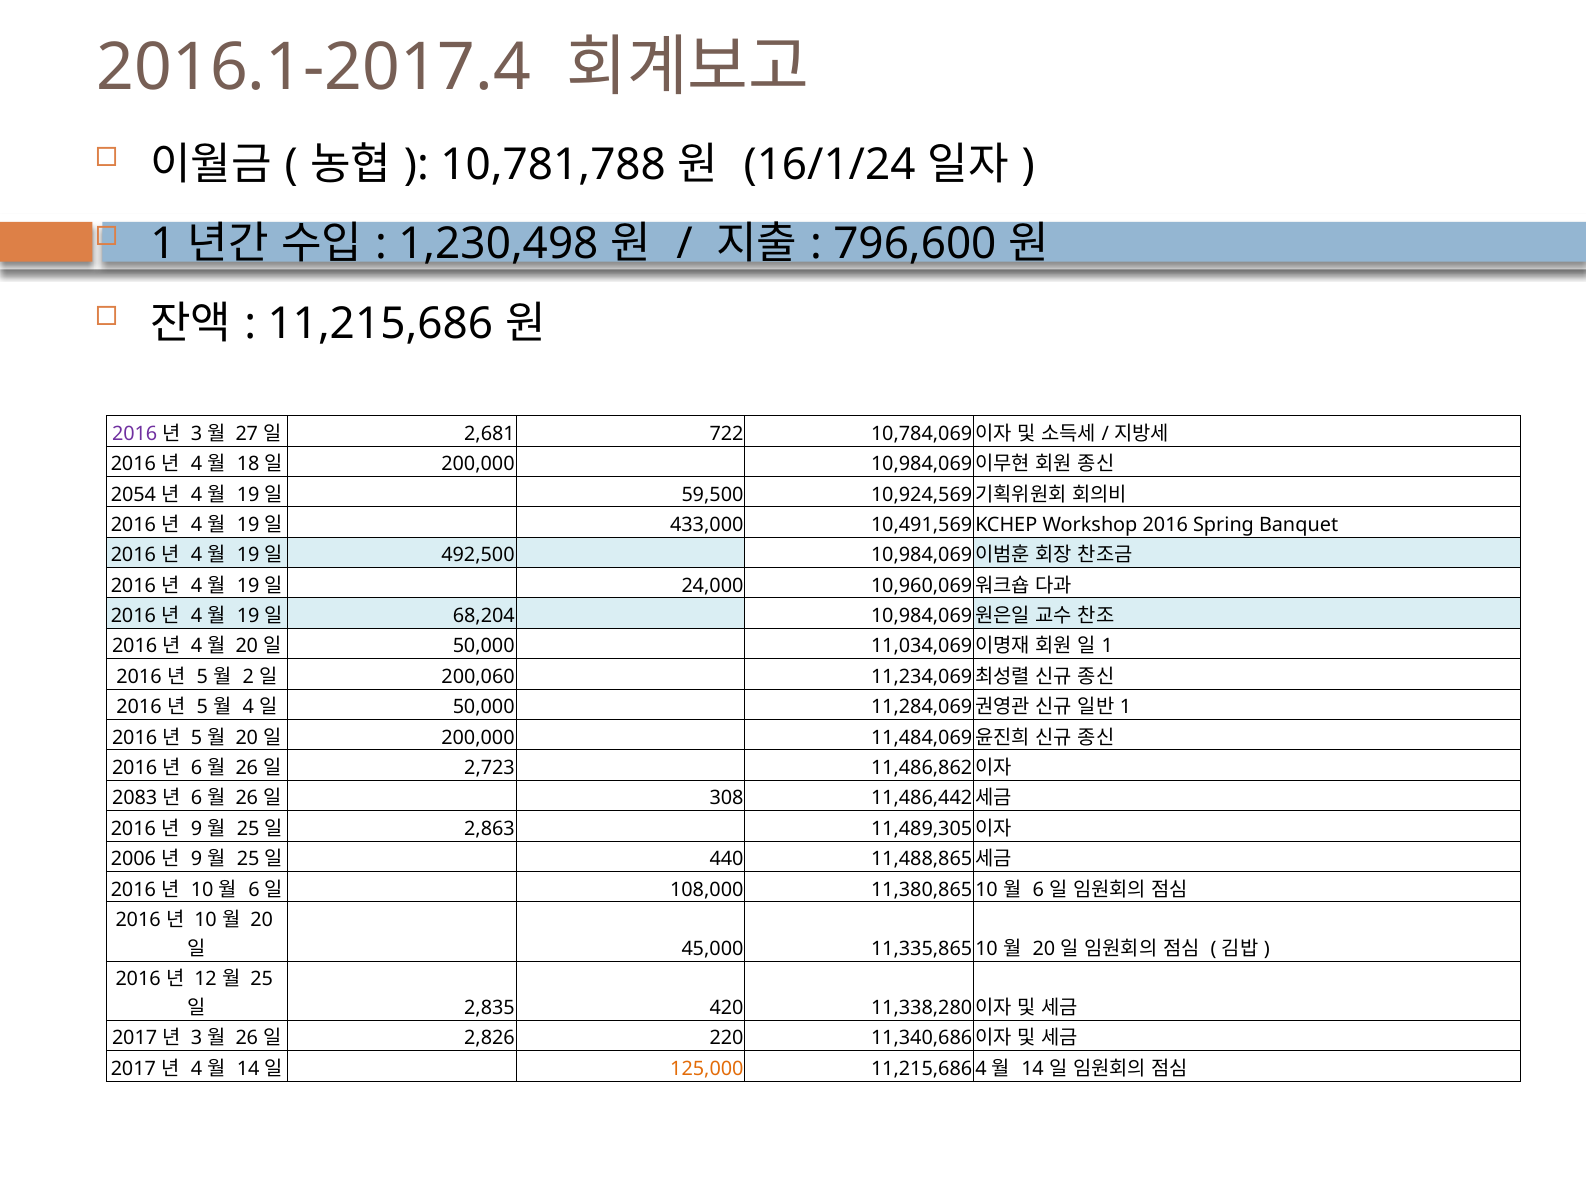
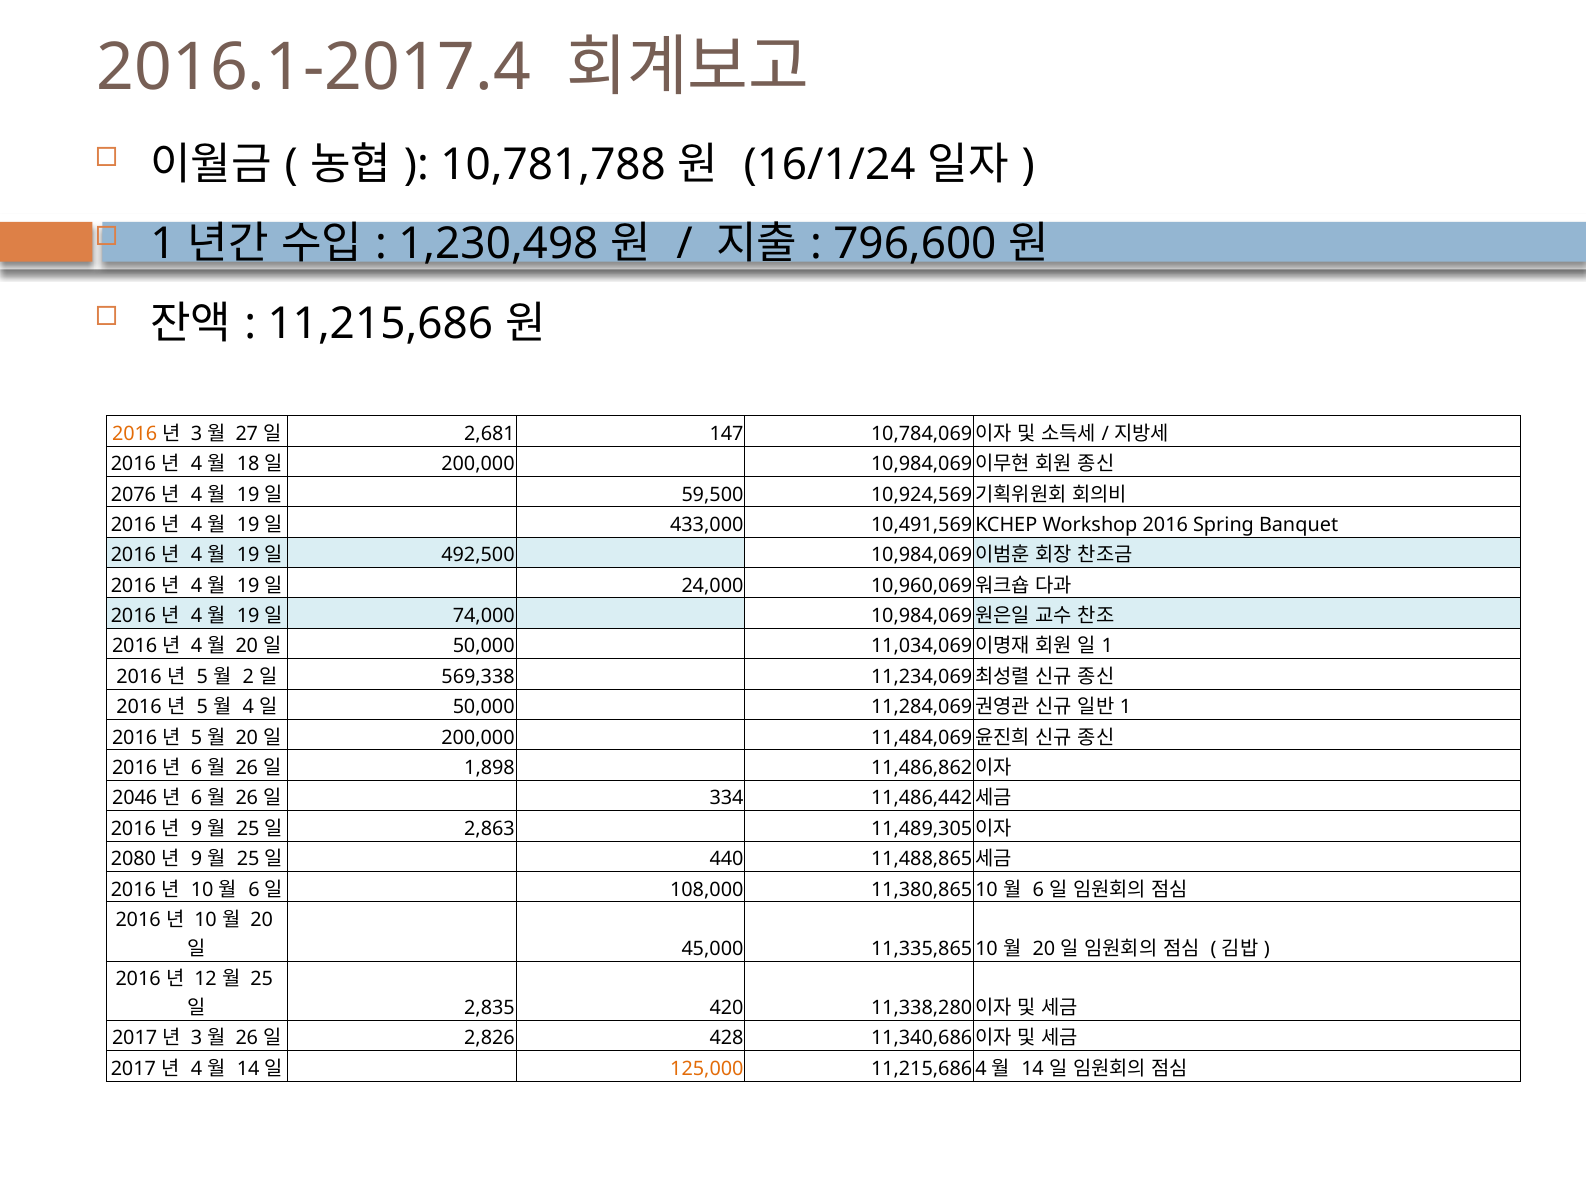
2016 colour: purple -> orange (135, 434)
722: 722 -> 147 (727, 434)
2054: 2054 -> 2076 (133, 495)
68,204: 68,204 -> 74,000 (484, 616)
200,060: 200,060 -> 569,338 (478, 677)
2,723: 2,723 -> 1,898 (489, 768)
2083: 2083 -> 2046 (135, 799)
308: 308 -> 334 (727, 799)
2006: 2006 -> 2080 (133, 860)
220: 220 -> 428 (727, 1039)
